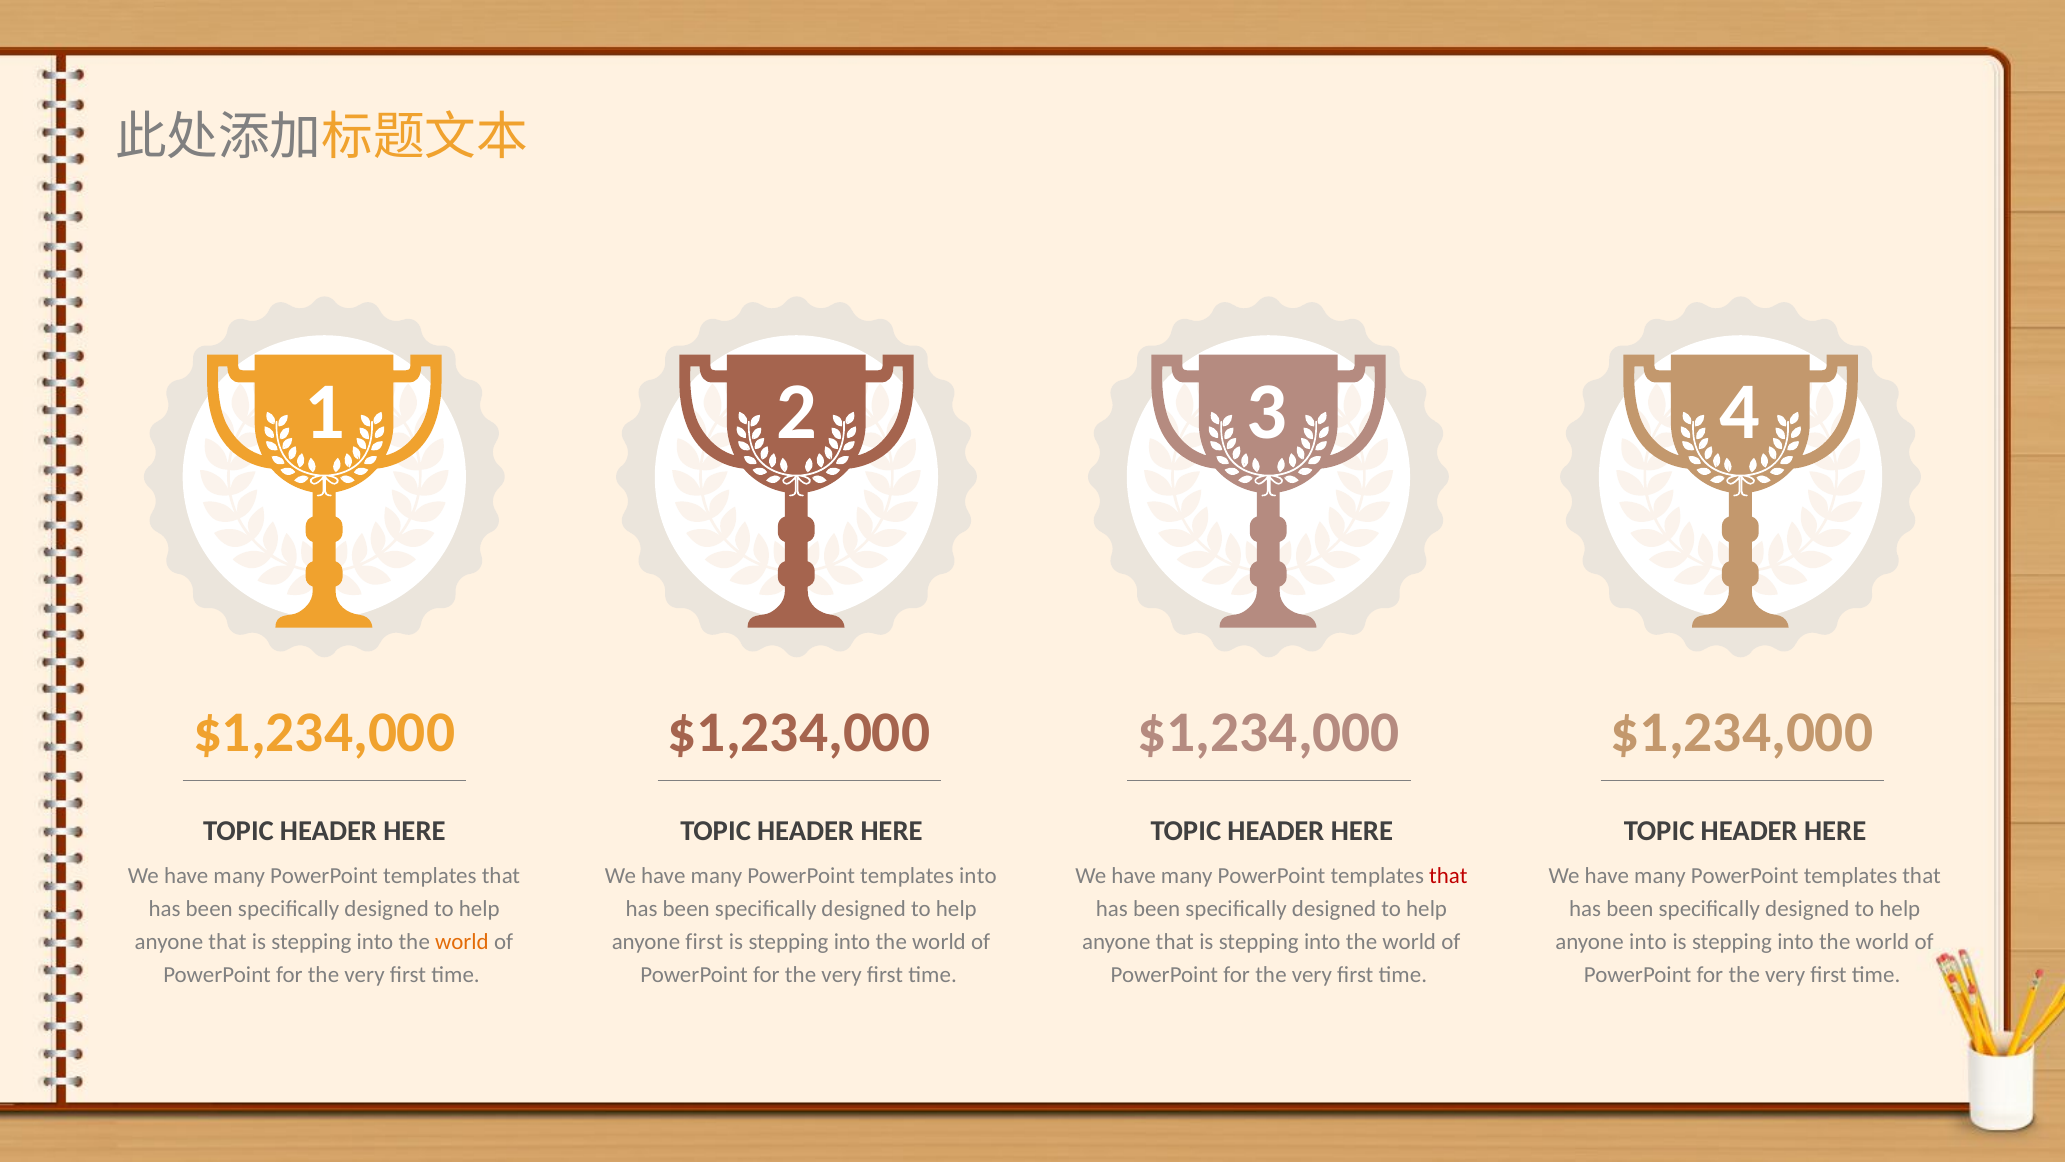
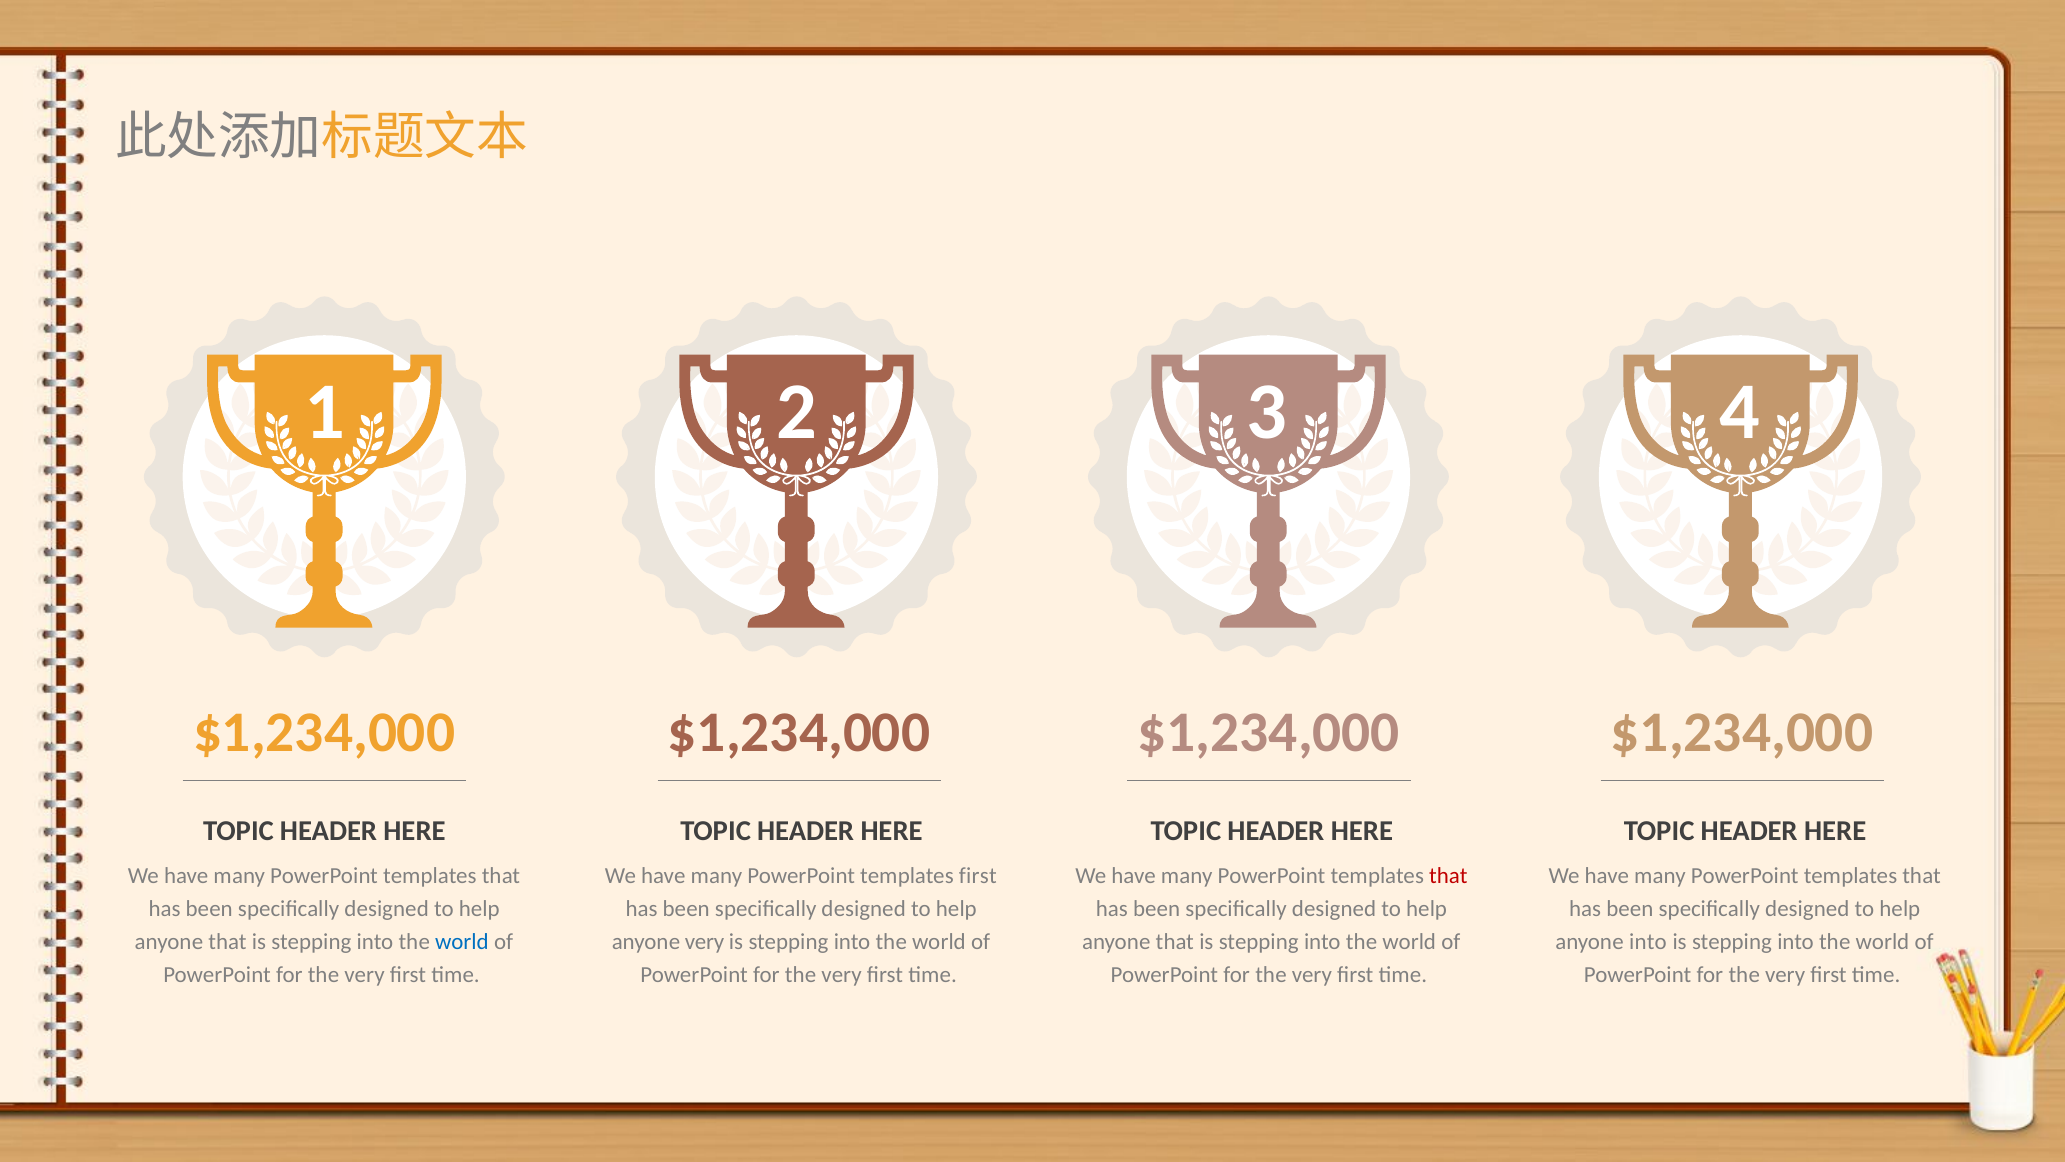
templates into: into -> first (978, 876)
world colour: orange -> blue (462, 942)
anyone first: first -> very (705, 942)
